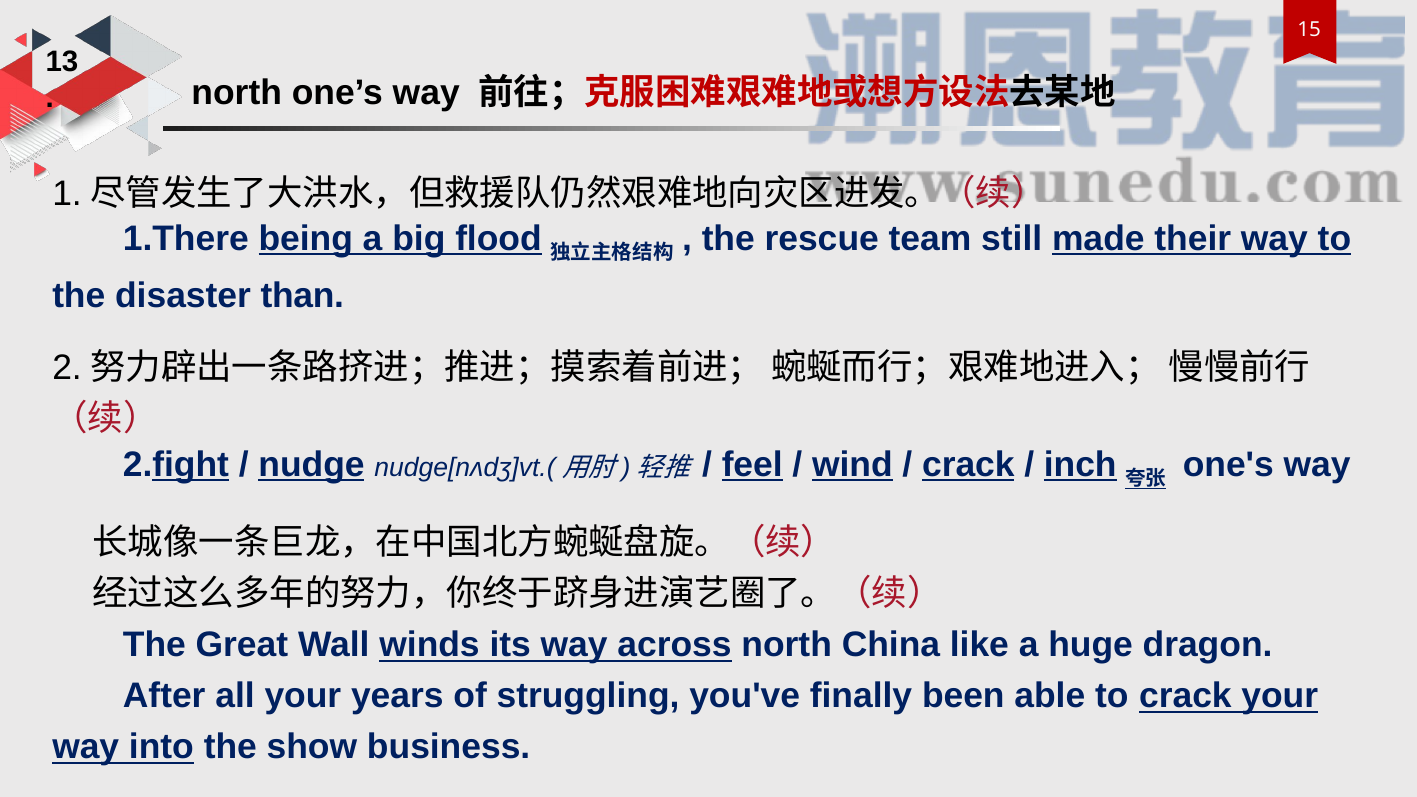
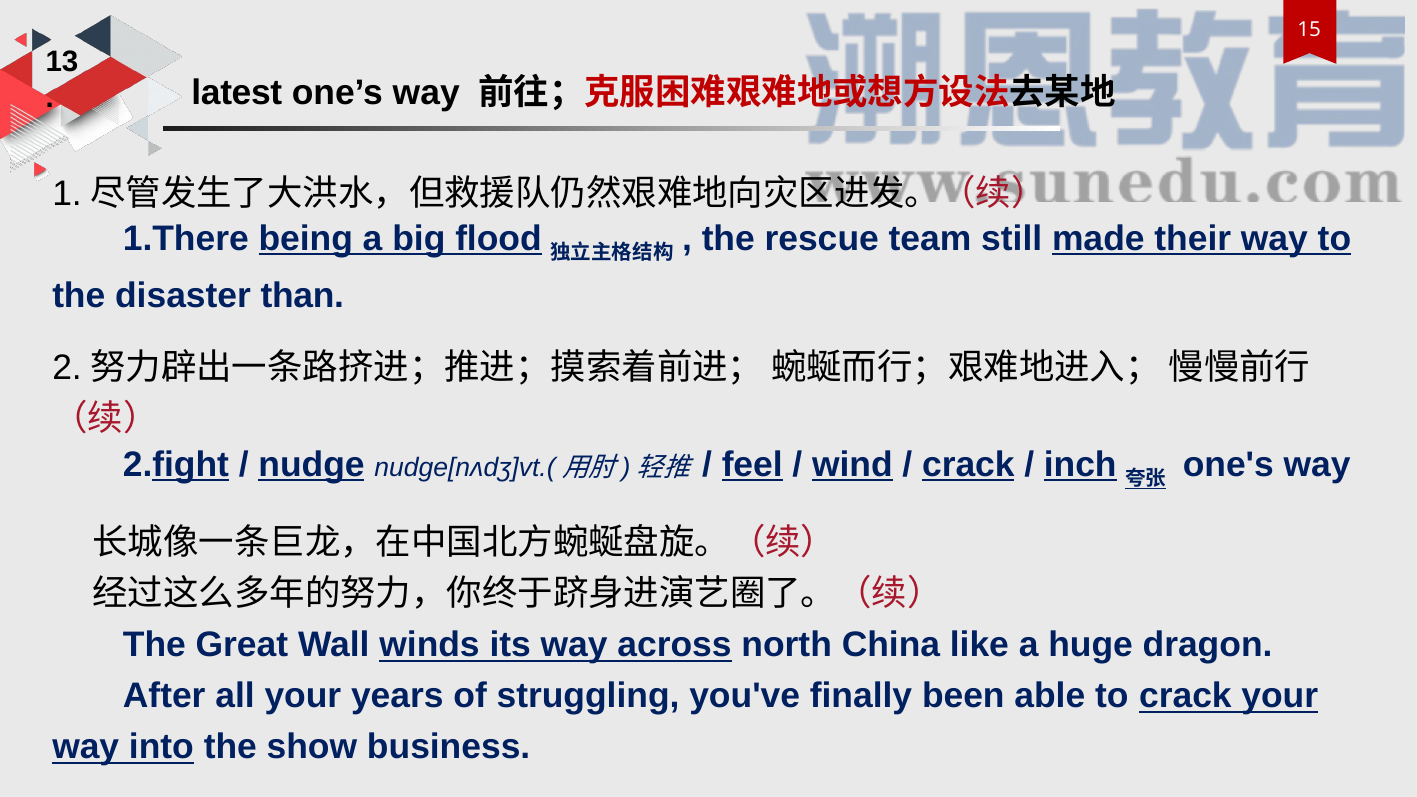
north: north -> latest (237, 92)
